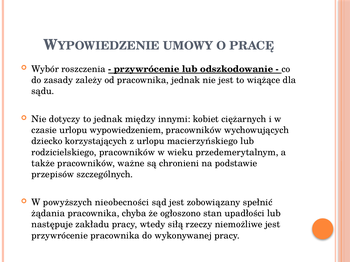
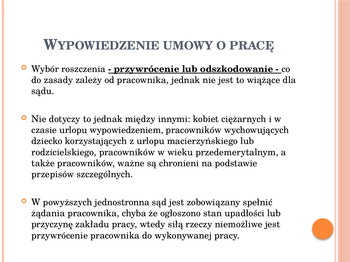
nieobecności: nieobecności -> jednostronna (122, 203)
następuje: następuje -> przyczynę (52, 225)
